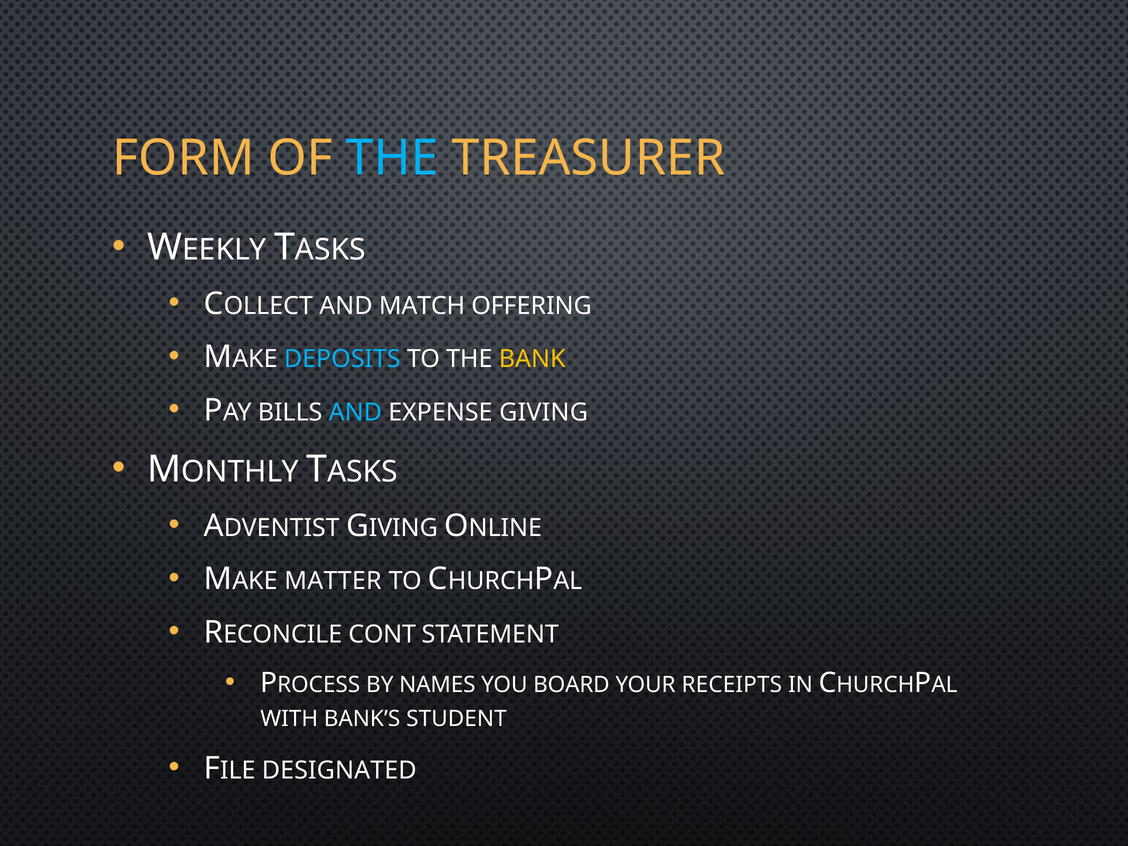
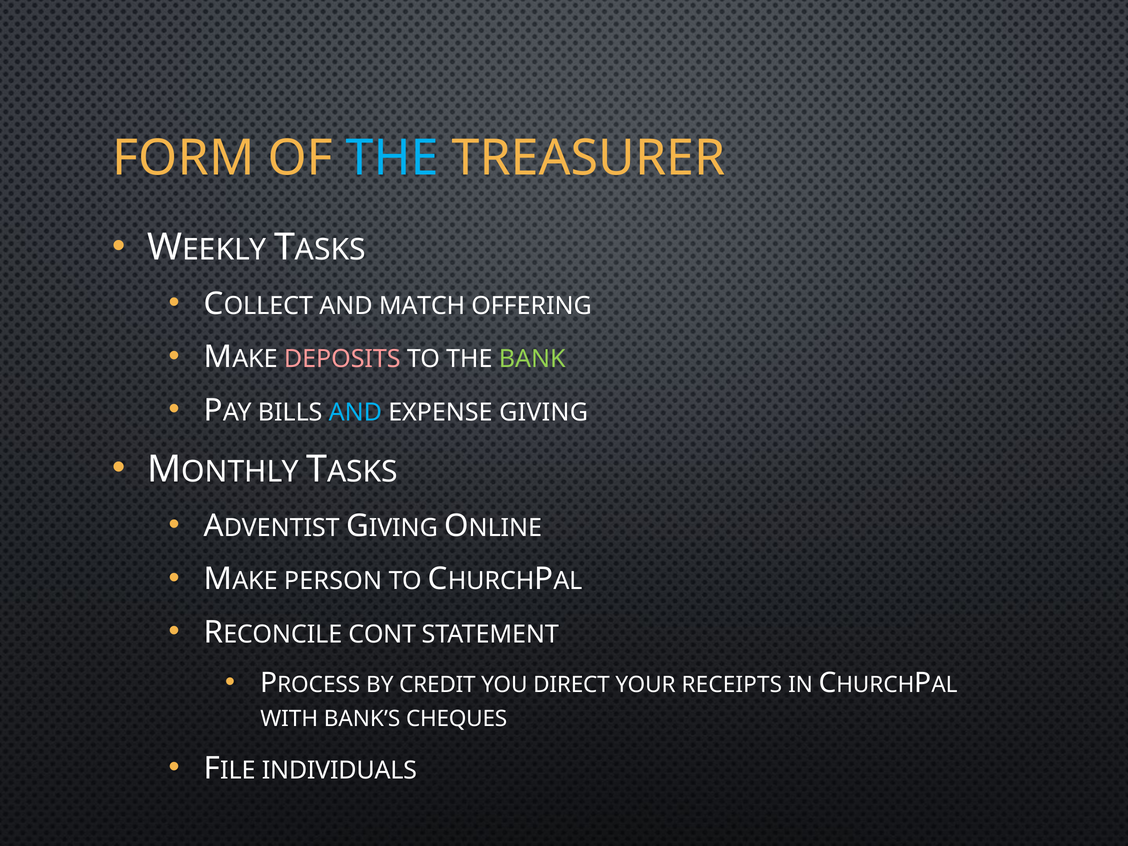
DEPOSITS colour: light blue -> pink (342, 359)
BANK colour: yellow -> light green (532, 359)
MATTER: MATTER -> PERSON (333, 581)
NAMES: NAMES -> CREDIT (437, 685)
BOARD: BOARD -> DIRECT (571, 685)
STUDENT: STUDENT -> CHEQUES (457, 719)
DESIGNATED: DESIGNATED -> INDIVIDUALS (339, 770)
